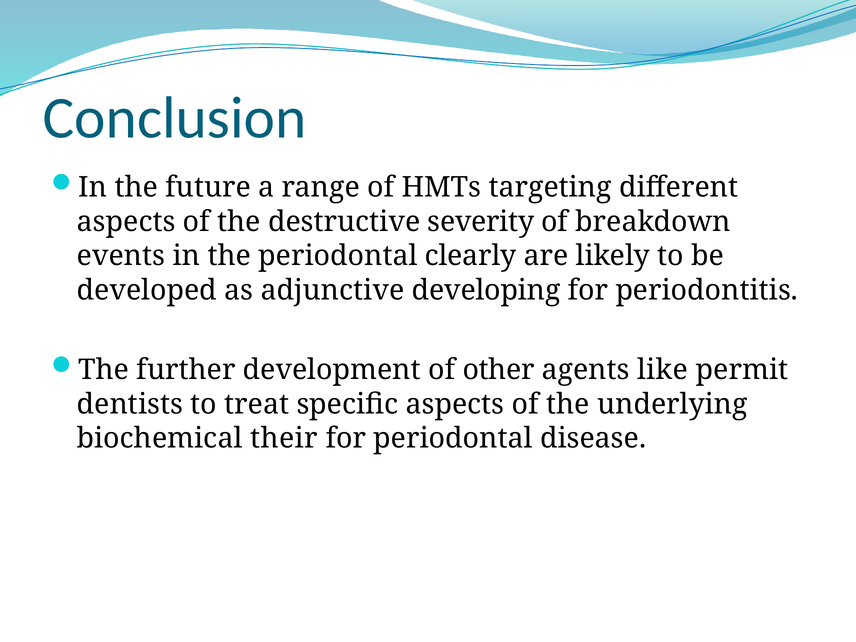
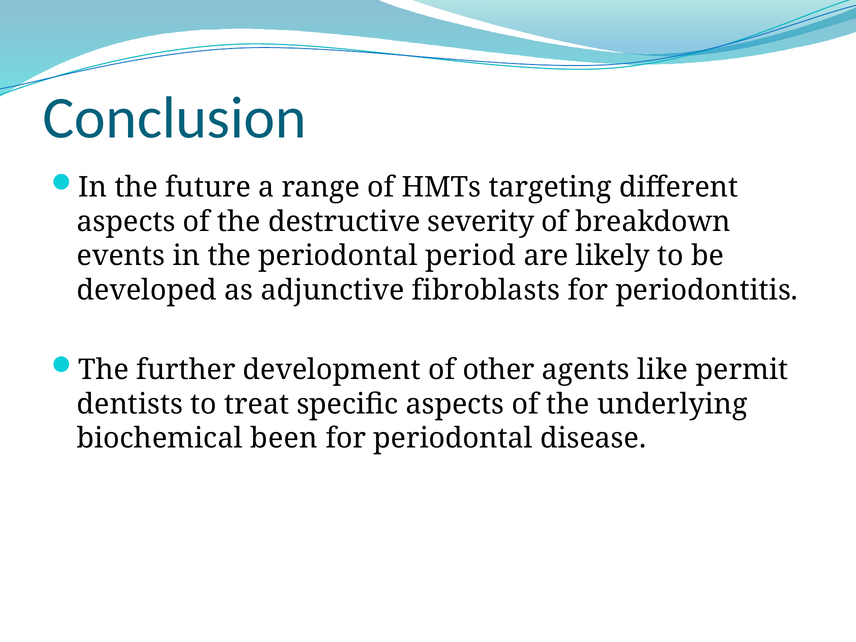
clearly: clearly -> period (470, 256)
developing: developing -> fibroblasts (486, 290)
their: their -> been (284, 438)
